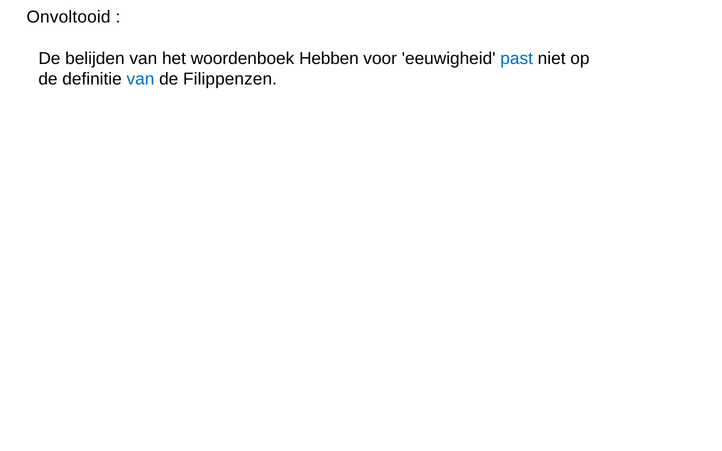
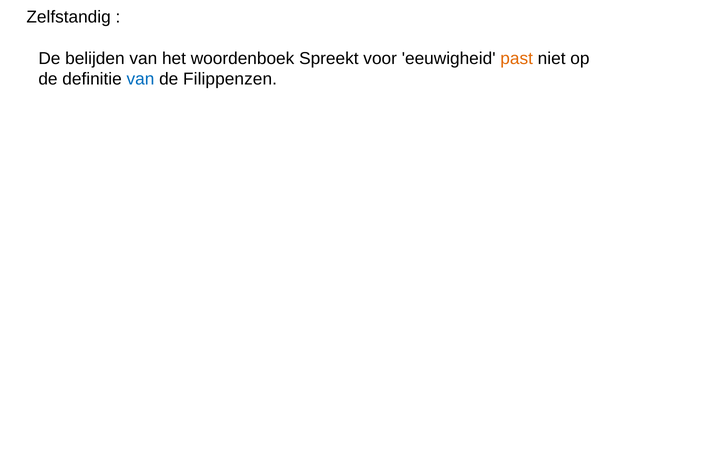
Onvoltooid: Onvoltooid -> Zelfstandig (69, 17)
Hebben: Hebben -> Spreekt (329, 58)
past colour: blue -> orange (517, 58)
